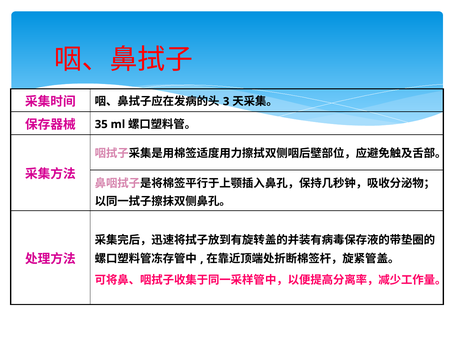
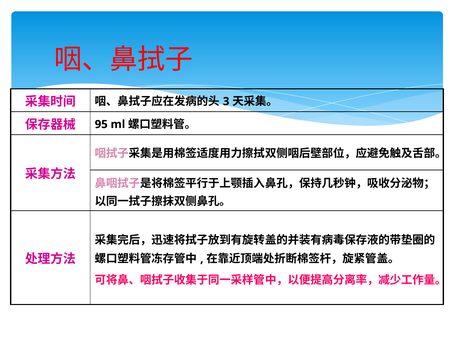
35: 35 -> 95 (101, 124)
